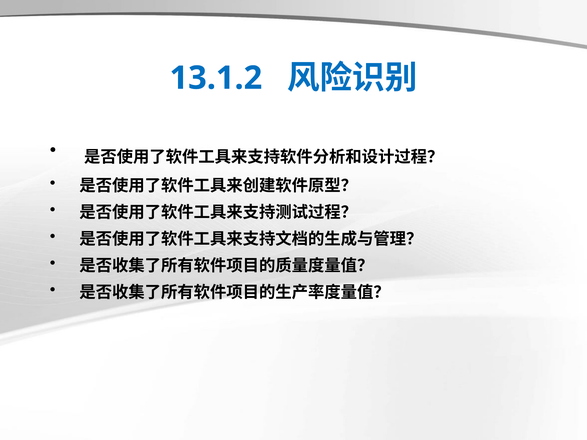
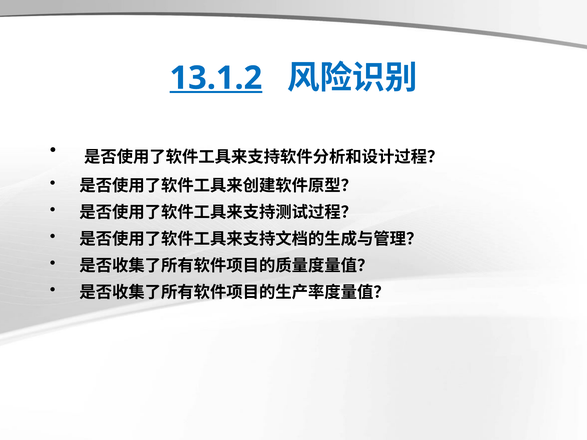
13.1.2 underline: none -> present (216, 78)
